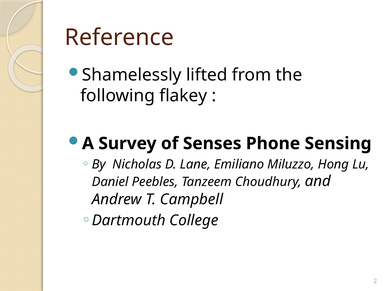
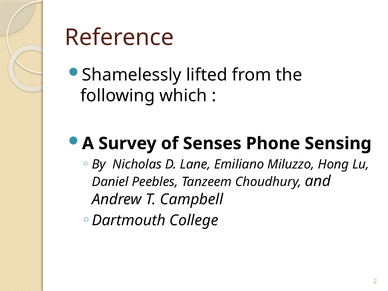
flakey: flakey -> which (183, 96)
